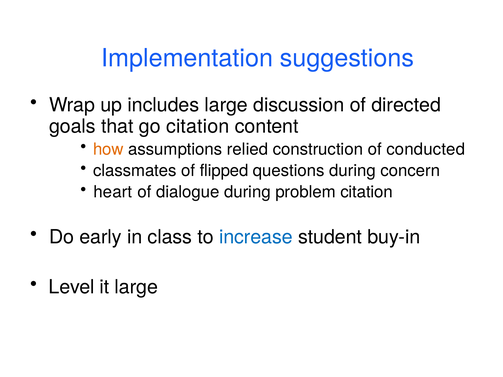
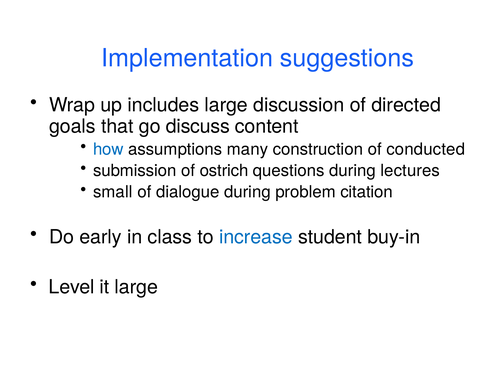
go citation: citation -> discuss (198, 126)
how colour: orange -> blue (108, 149)
relied: relied -> many (248, 149)
classmates: classmates -> submission (135, 171)
flipped: flipped -> ostrich (224, 171)
concern: concern -> lectures (410, 171)
heart: heart -> small (113, 192)
